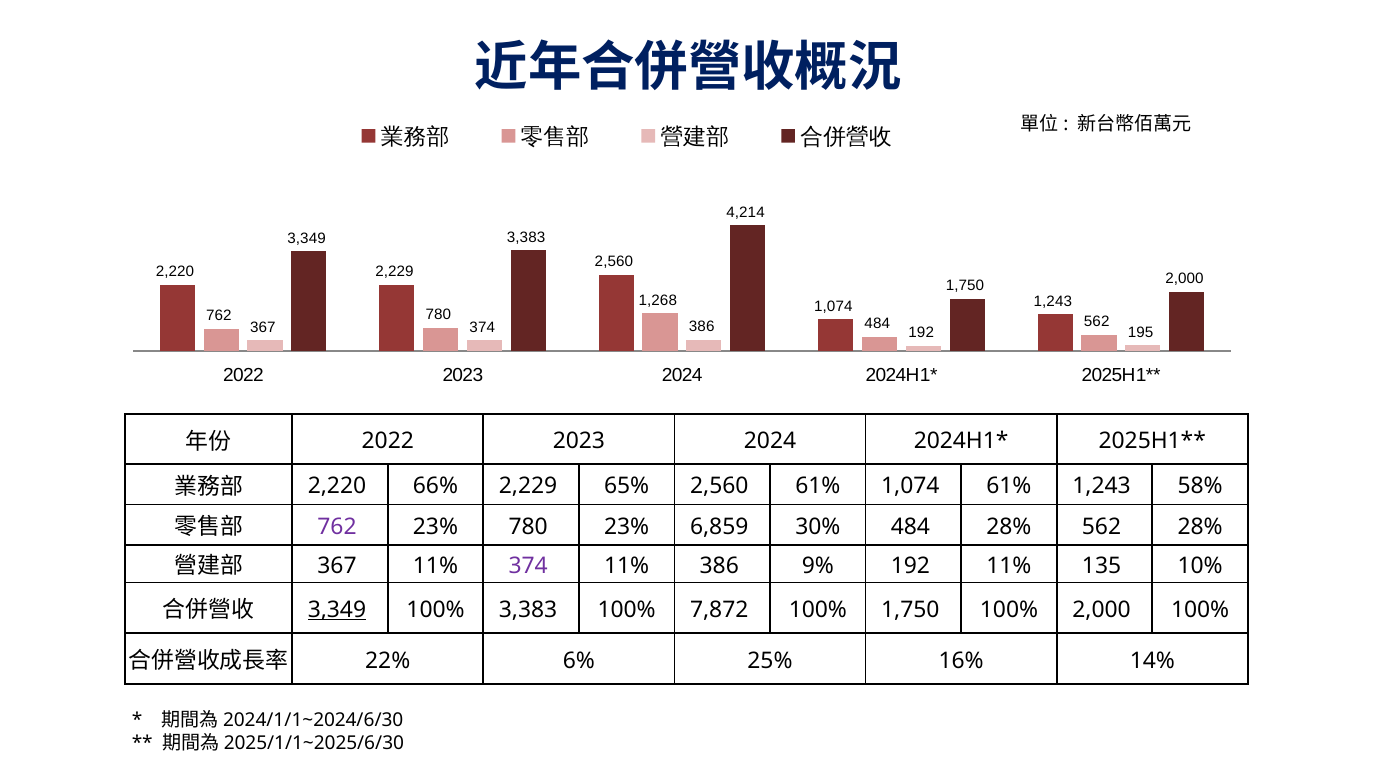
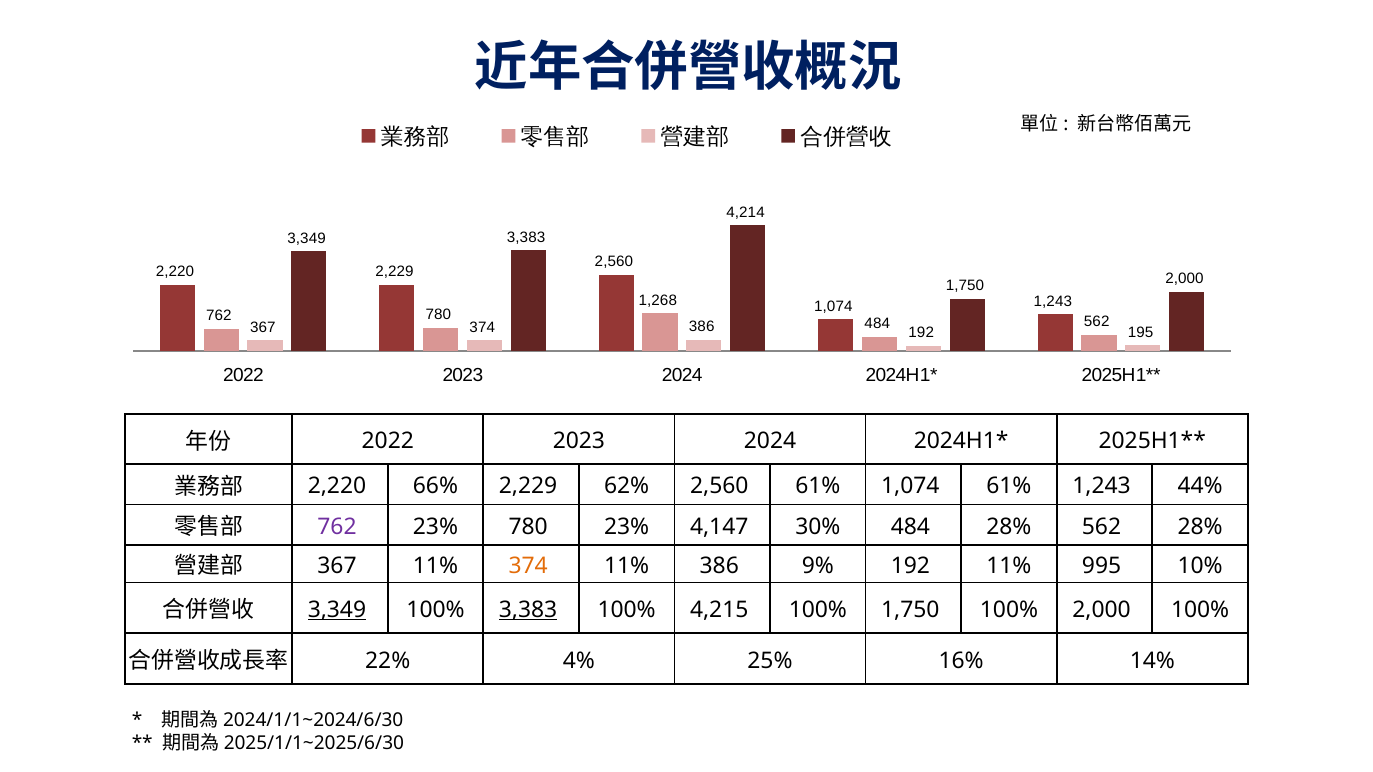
65%: 65% -> 62% (627, 487)
58%: 58% -> 44% (1200, 487)
6,859: 6,859 -> 4,147 (719, 527)
374 colour: purple -> orange (528, 566)
135: 135 -> 995 (1102, 566)
3,383 underline: none -> present (528, 610)
7,872: 7,872 -> 4,215 (719, 610)
6%: 6% -> 4% (579, 661)
